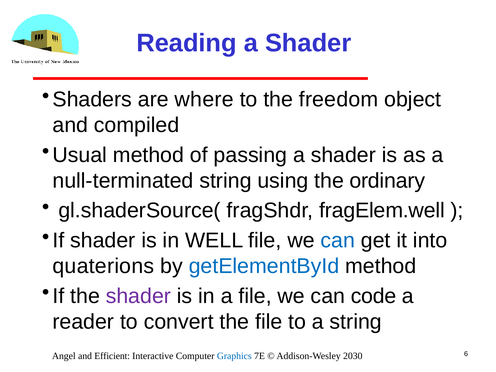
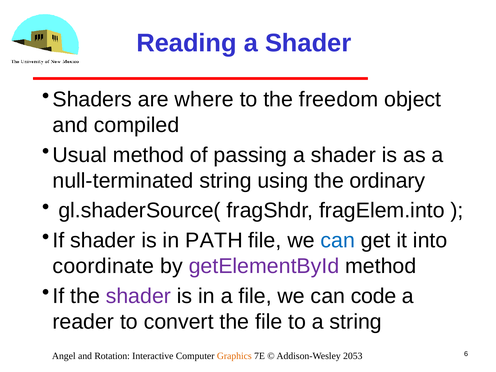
fragElem.well: fragElem.well -> fragElem.into (382, 211)
WELL: WELL -> PATH (214, 241)
quaterions: quaterions -> coordinate (103, 266)
getElementById colour: blue -> purple (264, 266)
Efficient: Efficient -> Rotation (112, 356)
Graphics colour: blue -> orange (234, 356)
2030: 2030 -> 2053 (353, 356)
